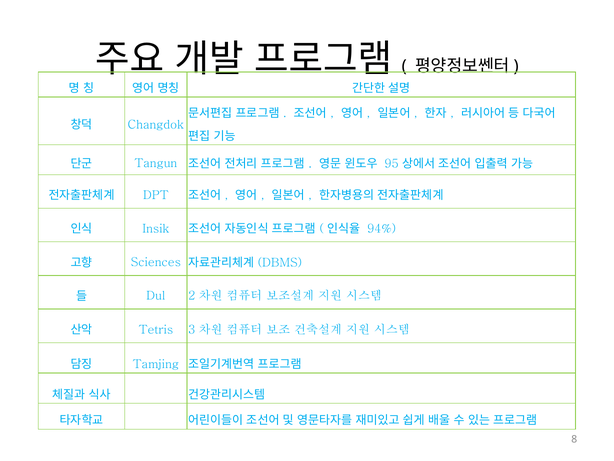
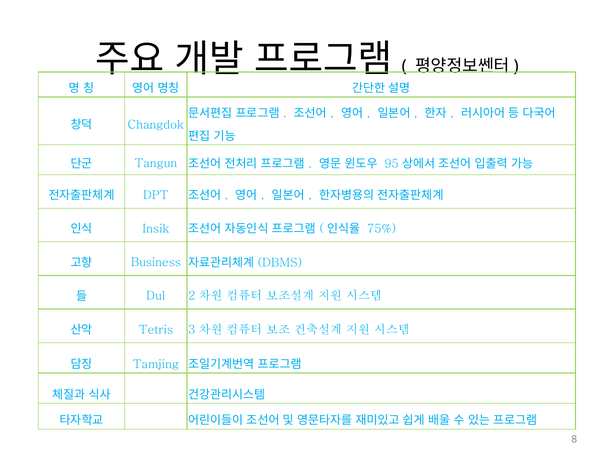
94%: 94% -> 75% (382, 229)
Sciences: Sciences -> Business (156, 262)
